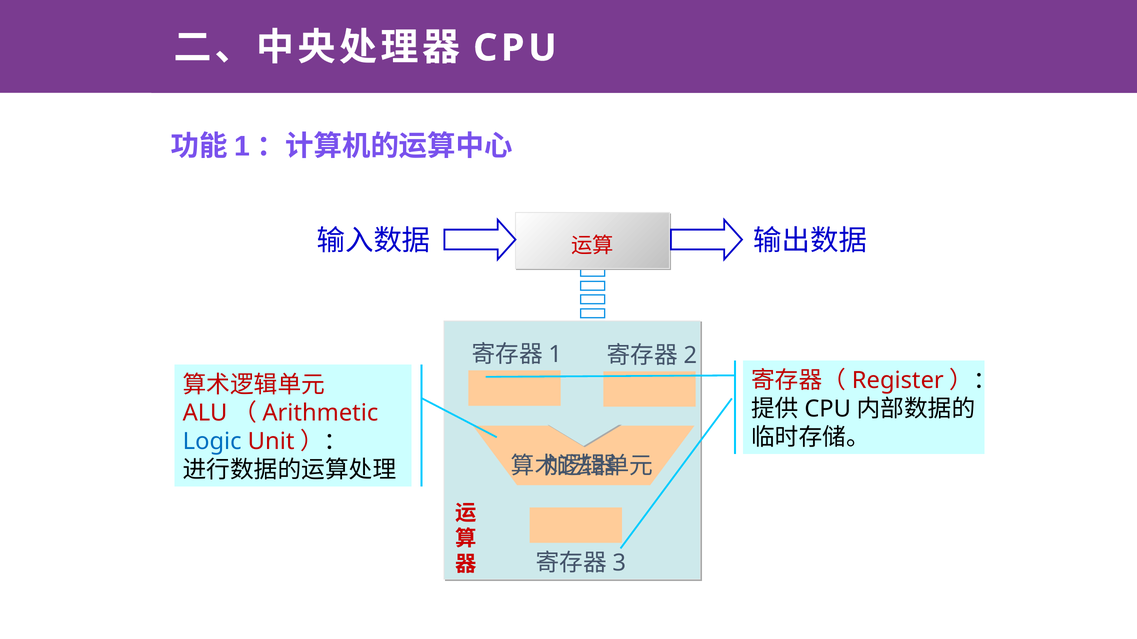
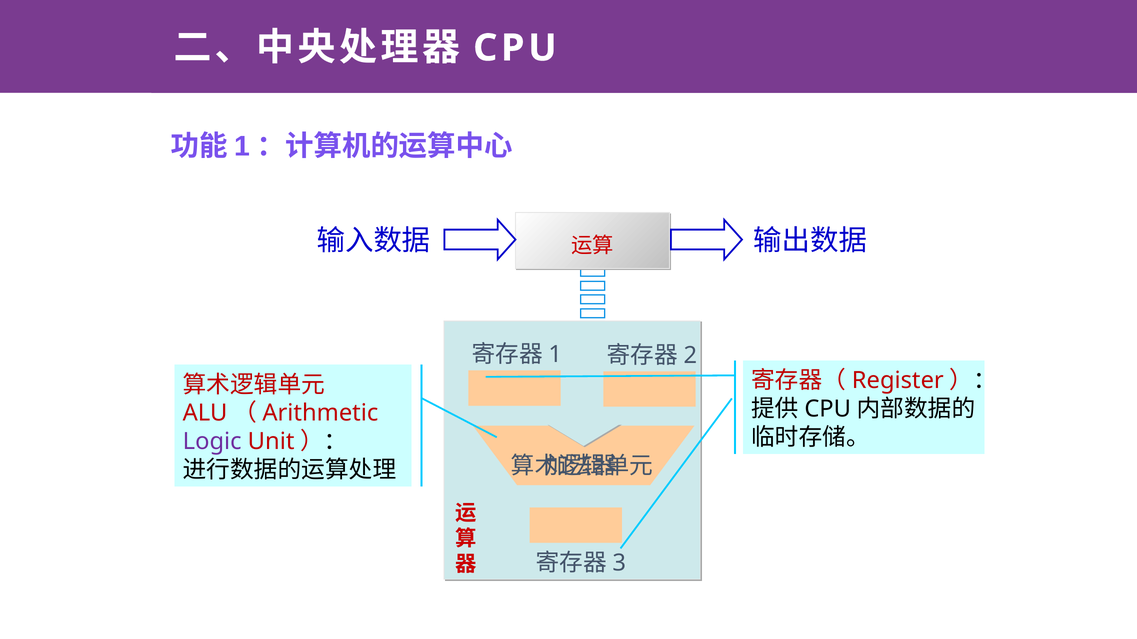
Logic colour: blue -> purple (212, 442)
